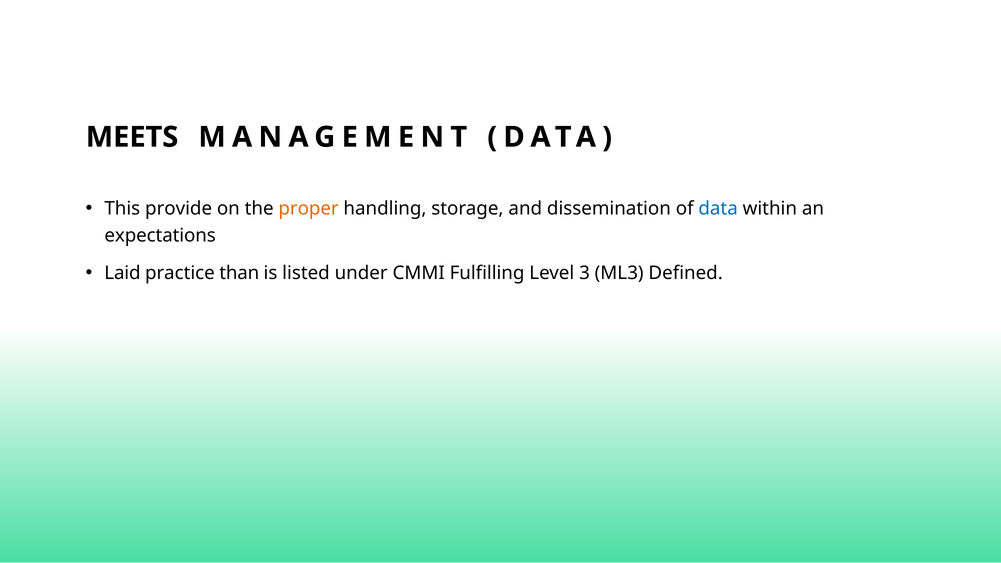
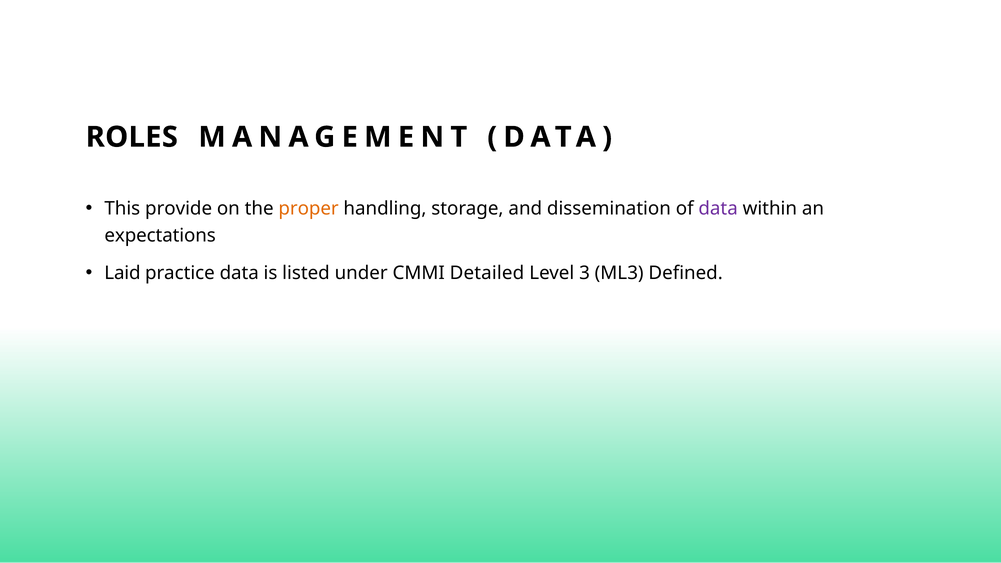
MEETS: MEETS -> ROLES (132, 137)
data colour: blue -> purple (718, 209)
practice than: than -> data (239, 273)
Fulfilling: Fulfilling -> Detailed (487, 273)
